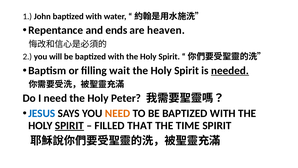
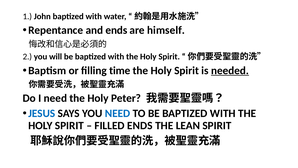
heaven: heaven -> himself (166, 30)
wait: wait -> time (120, 70)
NEED colour: orange -> blue (118, 113)
SPIRIT underline: present -> none (69, 125)
FILLED THAT: THAT -> ENDS (140, 125)
TIME: TIME -> LEAN (188, 125)
